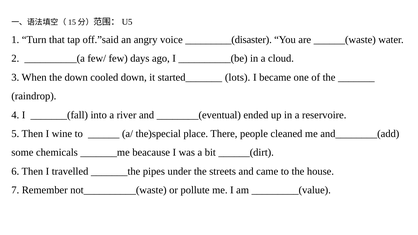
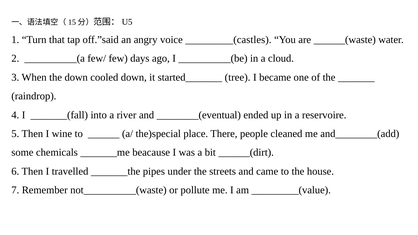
_________(disaster: _________(disaster -> _________(castles (228, 40)
lots: lots -> tree (238, 77)
